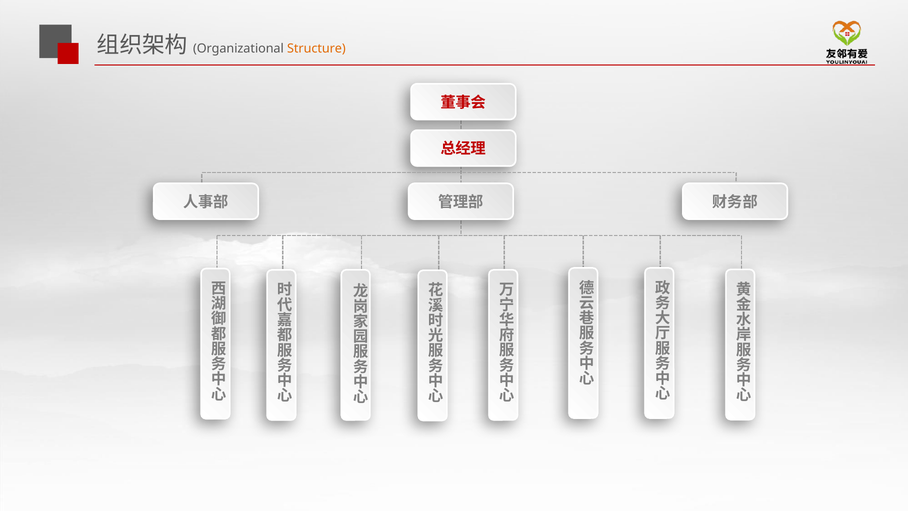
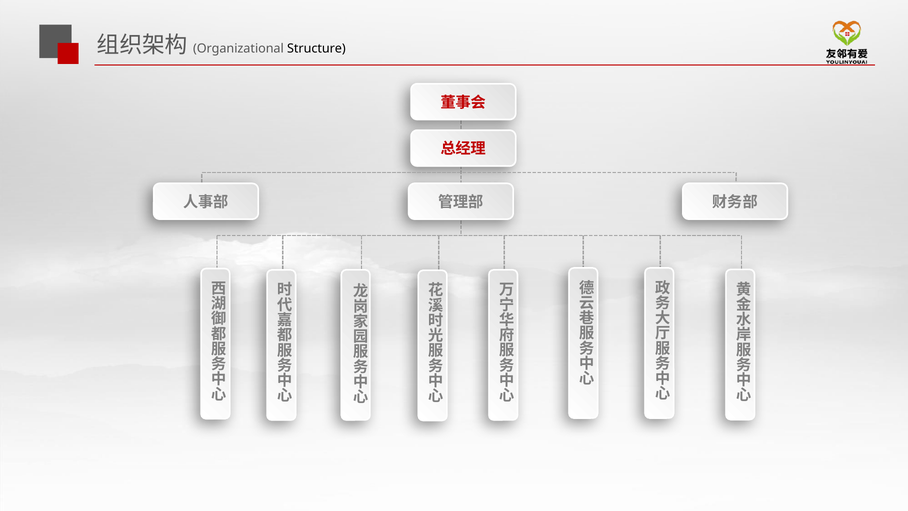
Structure colour: orange -> black (316, 48)
